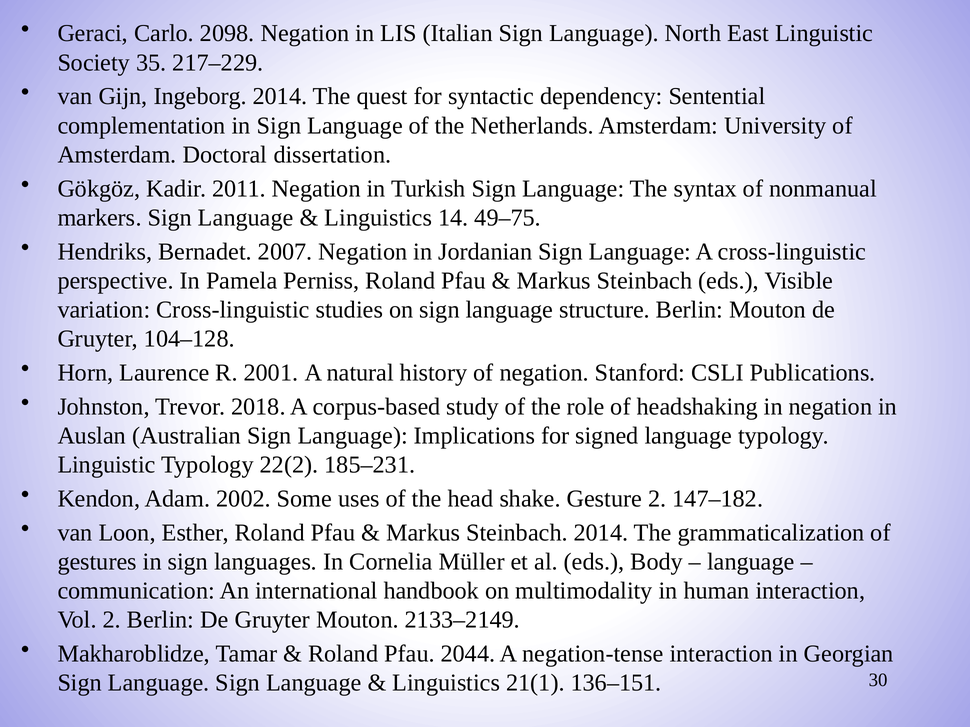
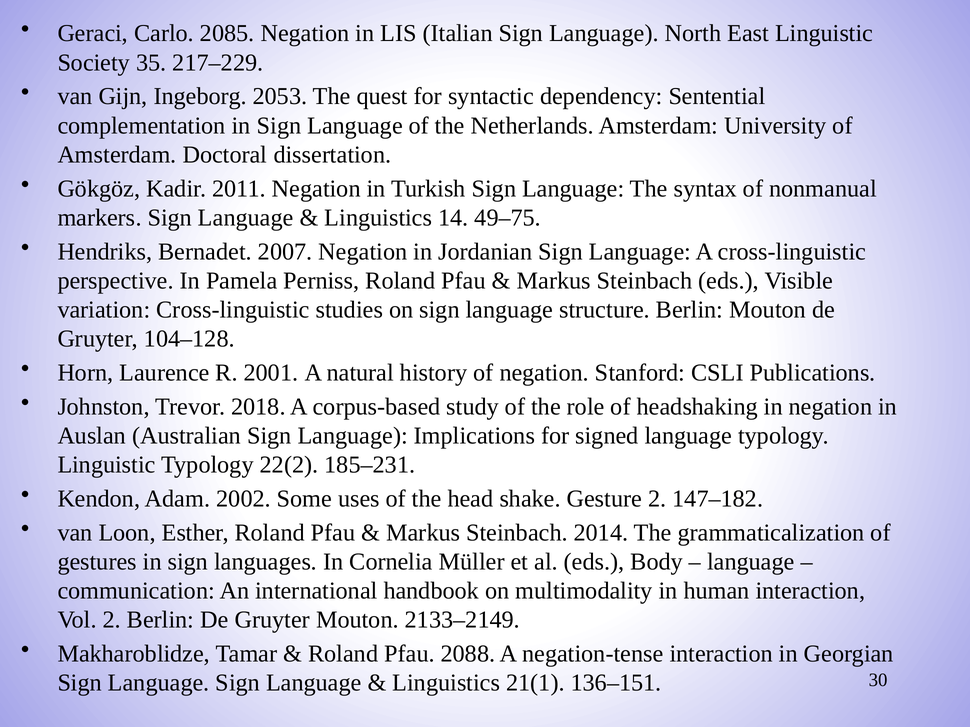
2098: 2098 -> 2085 (227, 33)
Ingeborg 2014: 2014 -> 2053 (280, 97)
2044: 2044 -> 2088 (468, 654)
